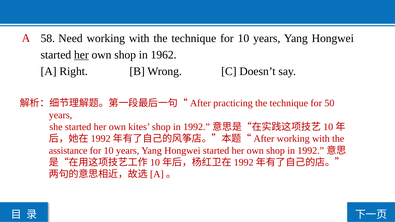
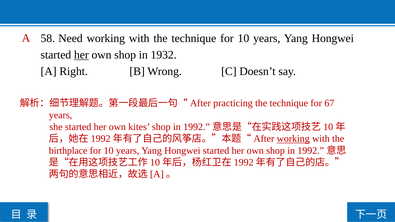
1962: 1962 -> 1932 (164, 55)
50: 50 -> 67 (329, 103)
working underline: none -> present (293, 139)
assistance: assistance -> birthplace (68, 151)
